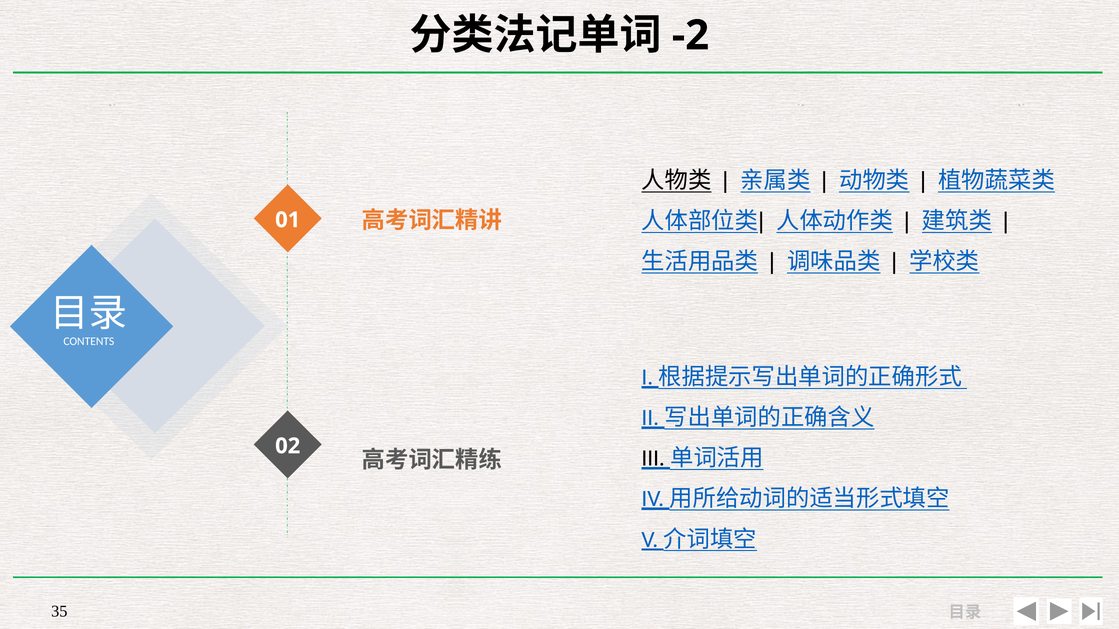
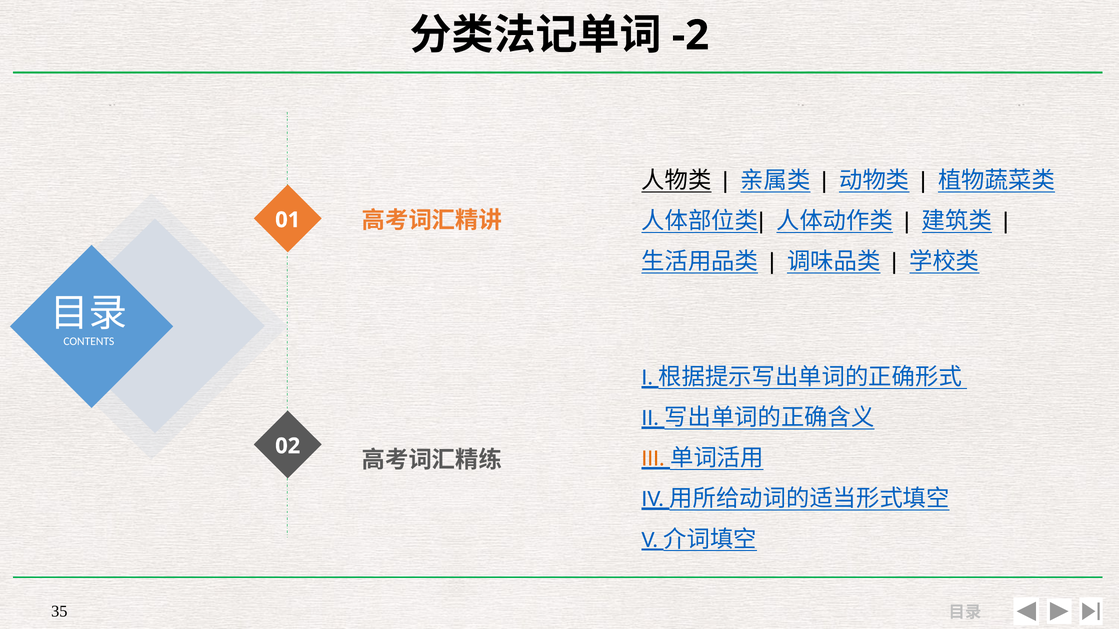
III colour: black -> orange (653, 459)
